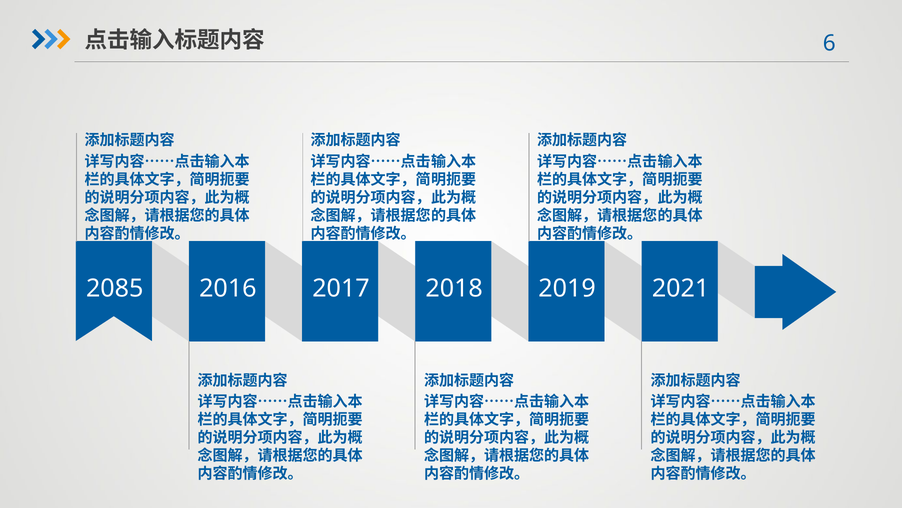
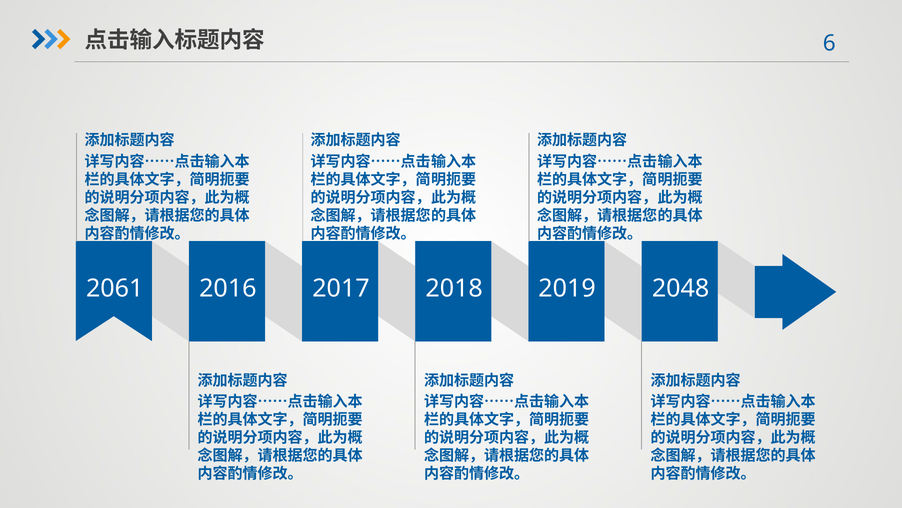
2085: 2085 -> 2061 (115, 288)
2021: 2021 -> 2048 (681, 288)
